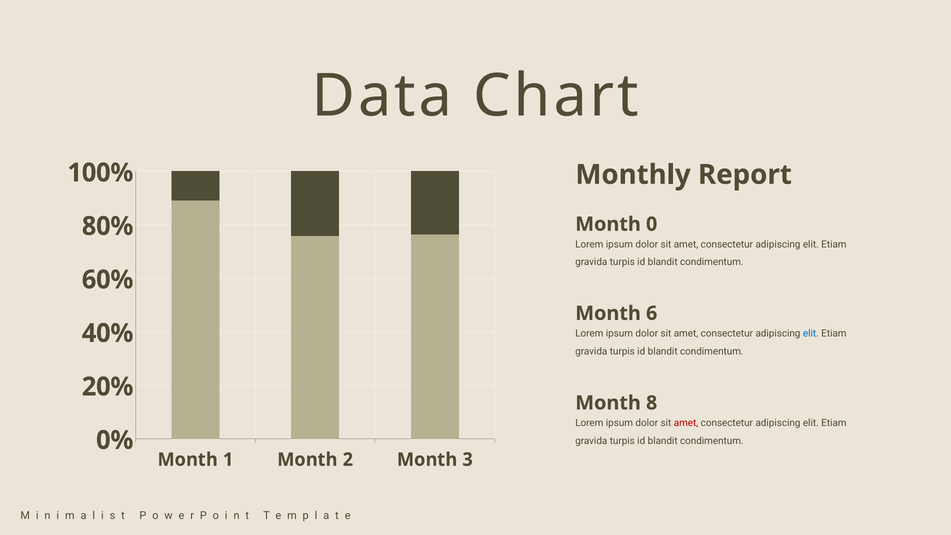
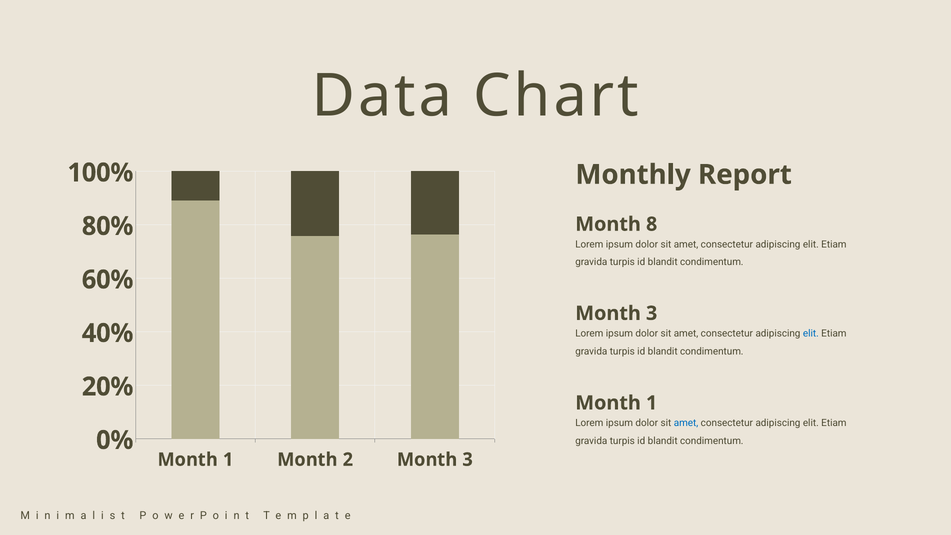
0: 0 -> 8 (652, 224)
6: 6 -> 3 (652, 313)
8: 8 -> 1 (652, 403)
amet colour: red -> blue (686, 423)
